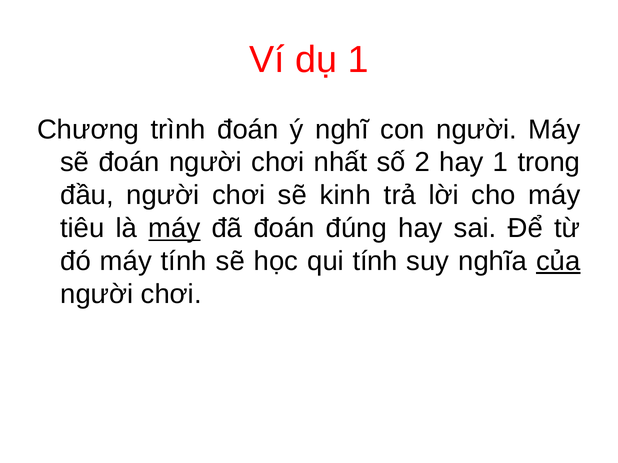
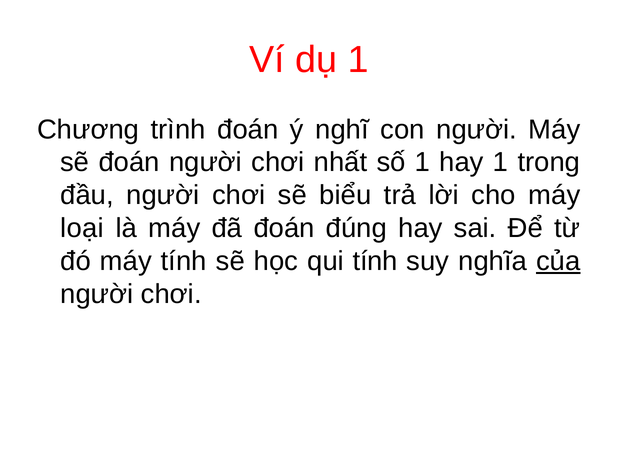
số 2: 2 -> 1 (423, 163)
kinh: kinh -> biểu (345, 196)
tiêu: tiêu -> loại (82, 229)
máy underline: present -> none (174, 229)
